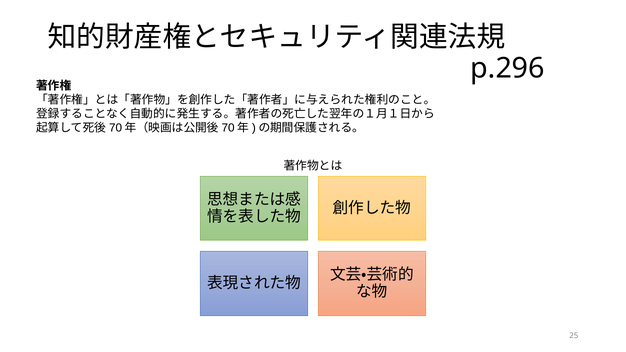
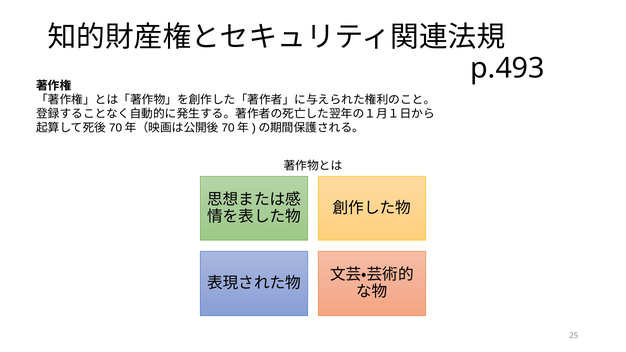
p.296: p.296 -> p.493 (508, 68)
